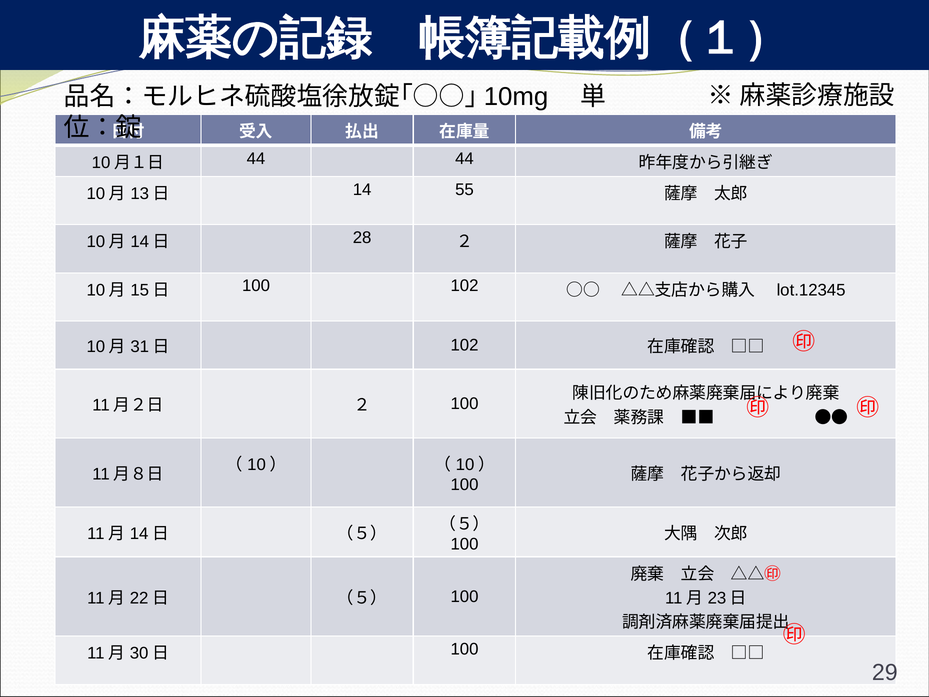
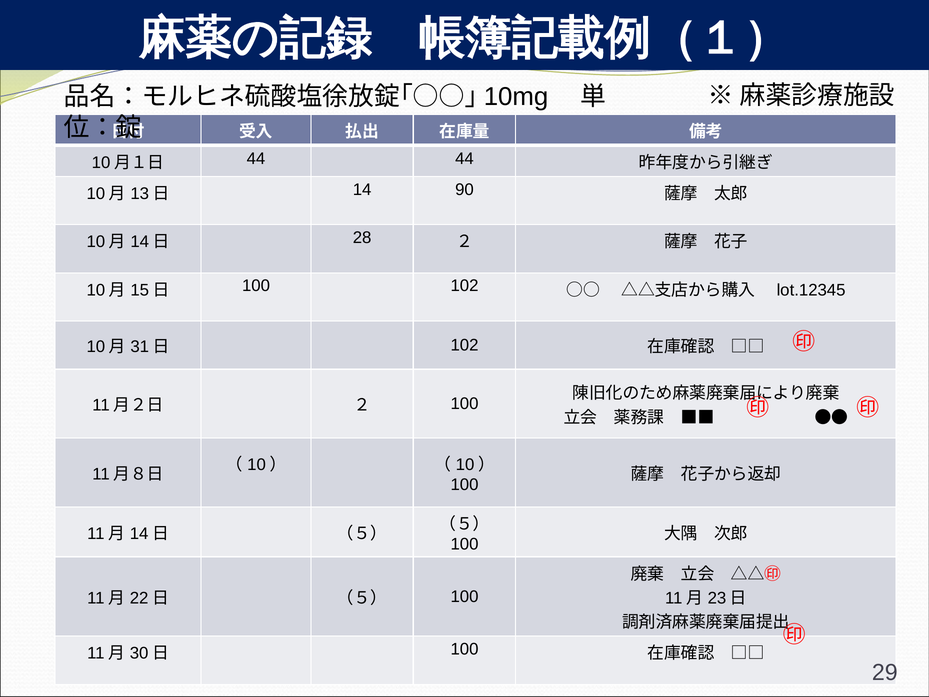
55: 55 -> 90 (464, 190)
